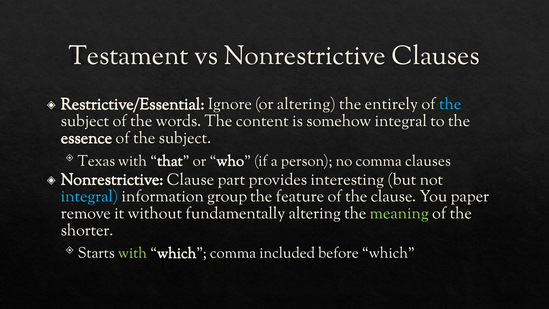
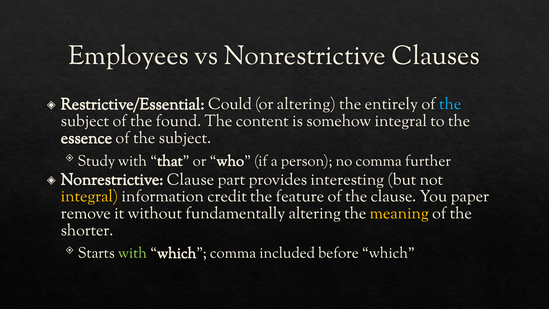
Testament: Testament -> Employees (129, 56)
Ignore: Ignore -> Could (230, 104)
words: words -> found (178, 121)
Texas: Texas -> Study (96, 161)
comma clauses: clauses -> further (428, 161)
integral colour: light blue -> yellow (89, 196)
group: group -> credit (227, 196)
meaning colour: light green -> yellow (399, 213)
